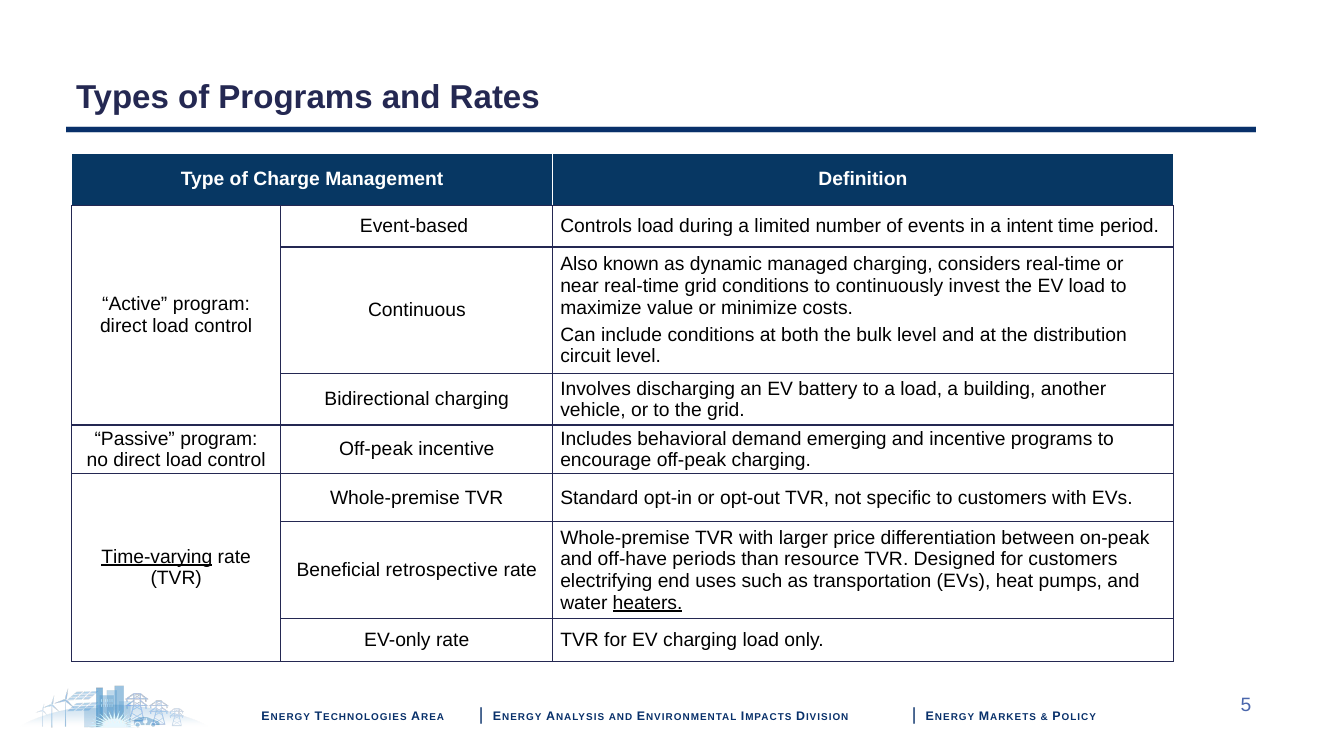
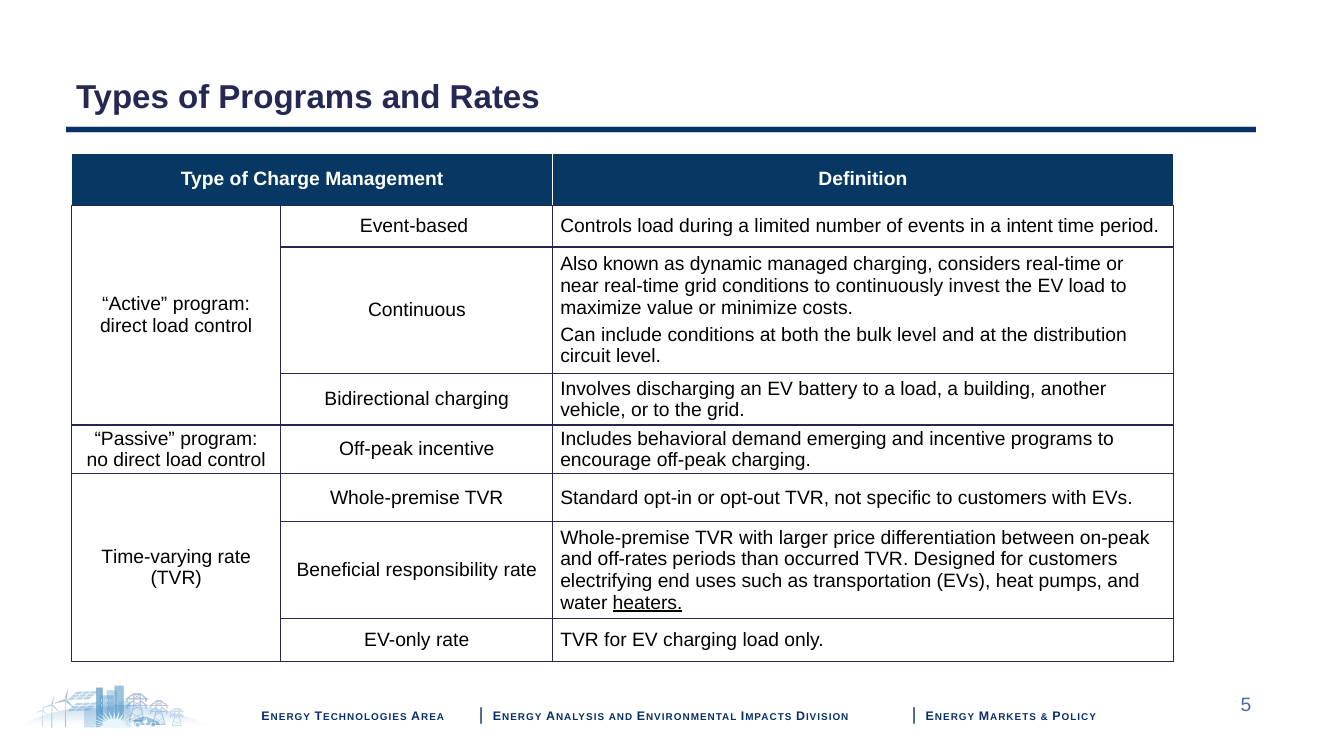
Time-varying underline: present -> none (157, 556)
off-have: off-have -> off-rates (632, 559)
resource: resource -> occurred (822, 559)
retrospective: retrospective -> responsibility (442, 570)
